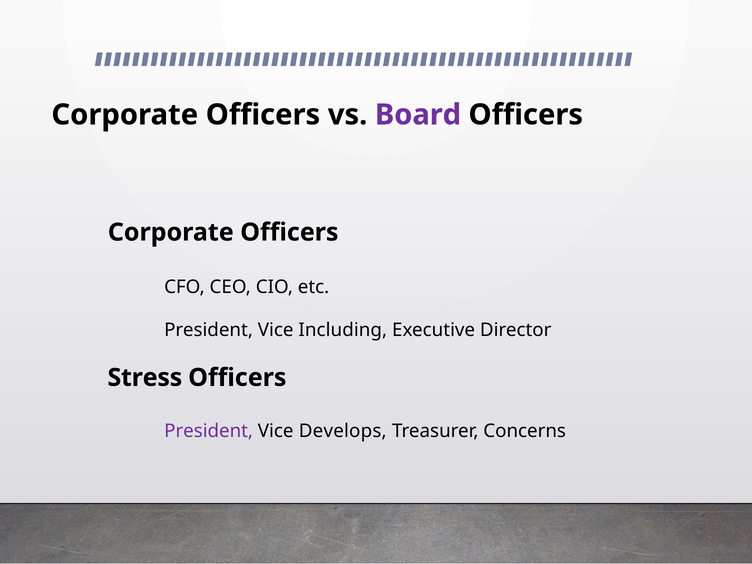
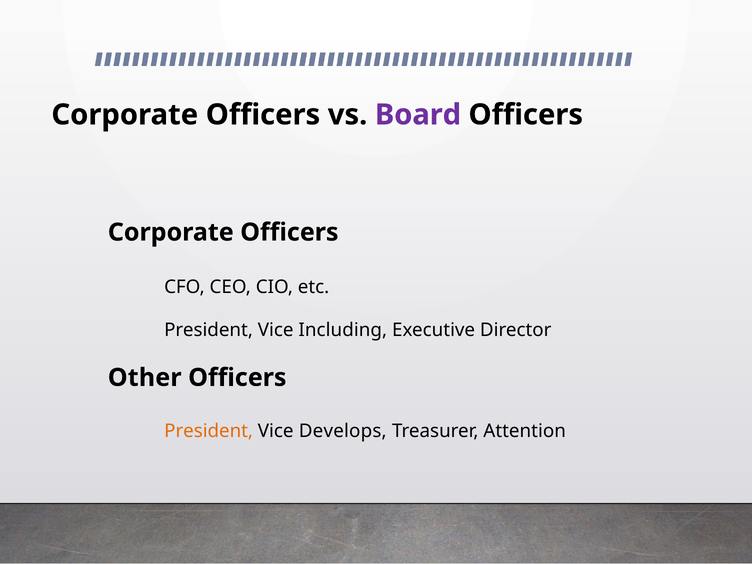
Stress: Stress -> Other (145, 378)
President colour: purple -> orange (209, 431)
Concerns: Concerns -> Attention (525, 431)
